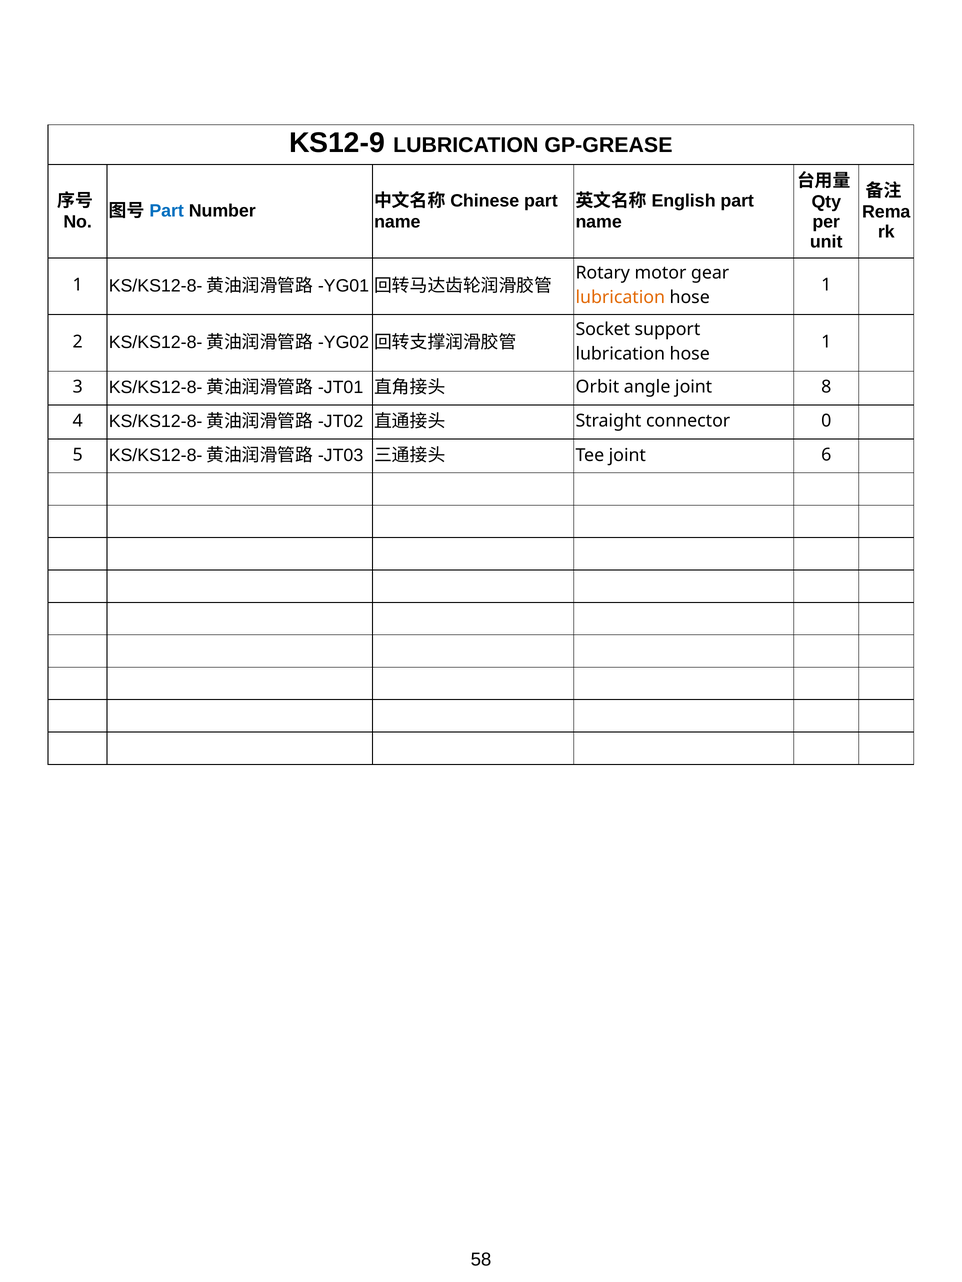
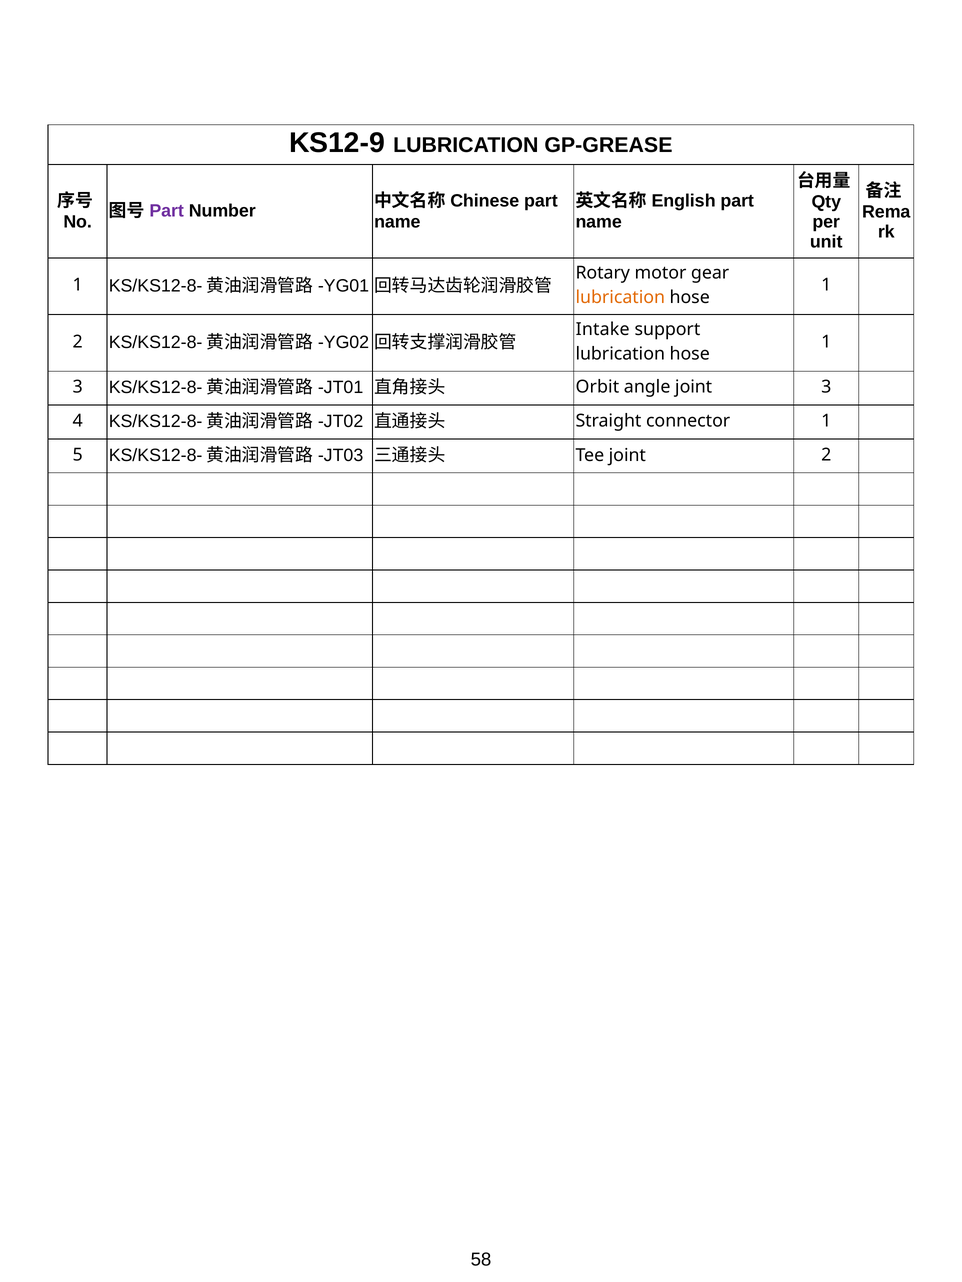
Part colour: blue -> purple (167, 211)
Socket: Socket -> Intake (603, 330)
joint 8: 8 -> 3 (826, 387)
connector 0: 0 -> 1 (826, 421)
joint 6: 6 -> 2 (826, 455)
